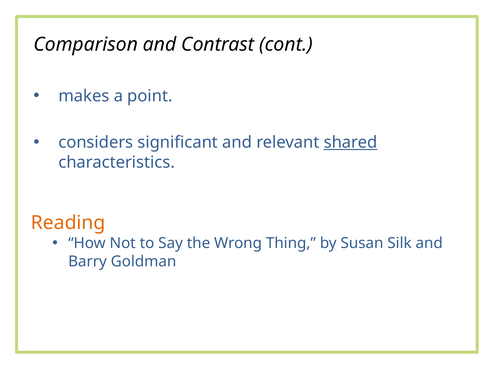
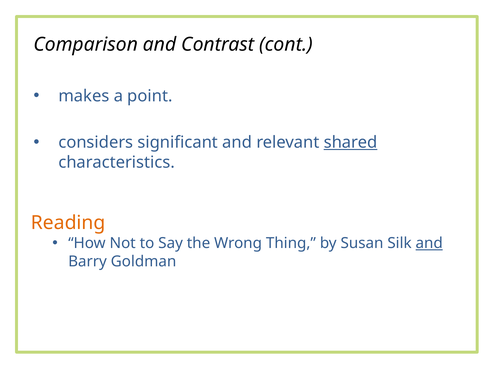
and underline: none -> present (429, 244)
